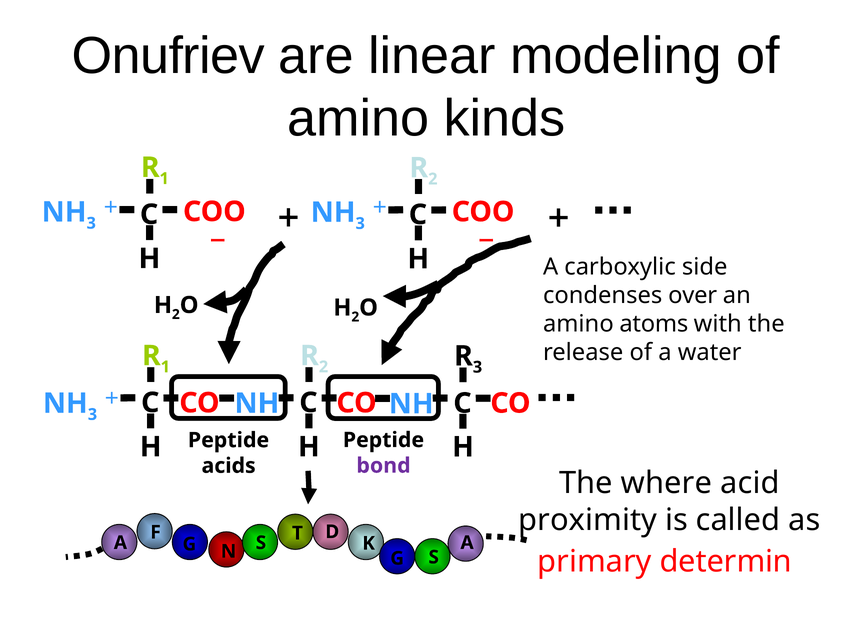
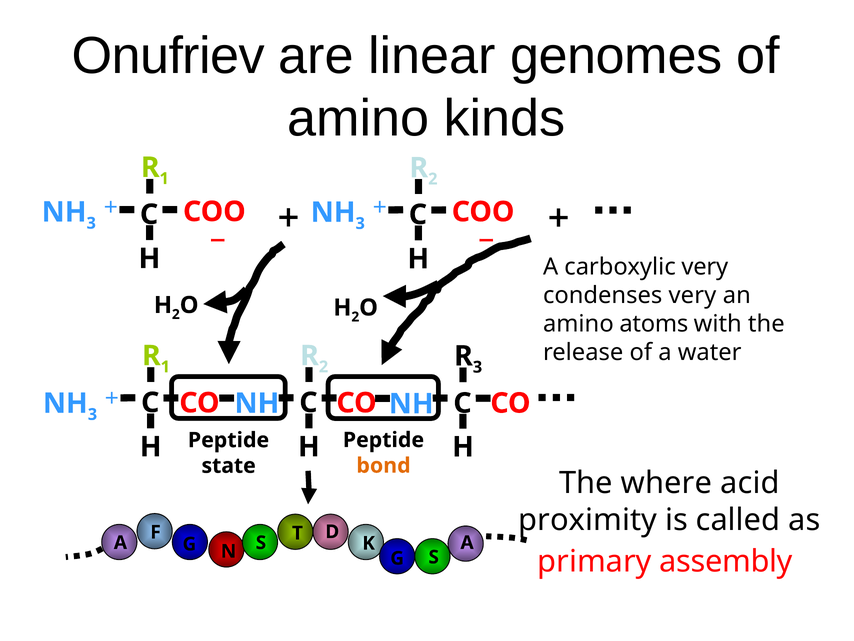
modeling: modeling -> genomes (616, 56)
carboxylic side: side -> very (705, 267)
condenses over: over -> very (692, 295)
bond colour: purple -> orange (384, 465)
acids: acids -> state (229, 465)
determin: determin -> assembly (726, 561)
